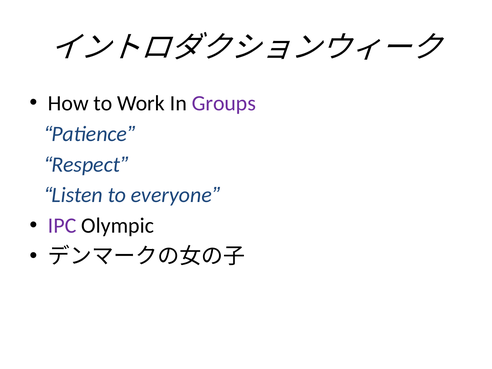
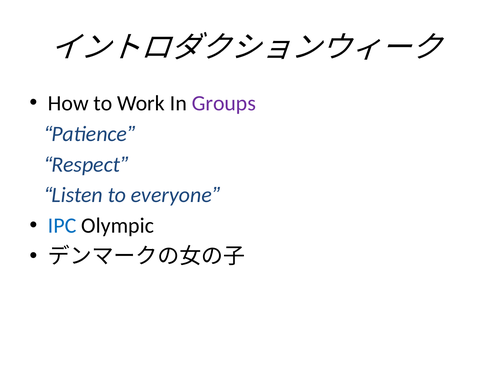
IPC colour: purple -> blue (62, 226)
